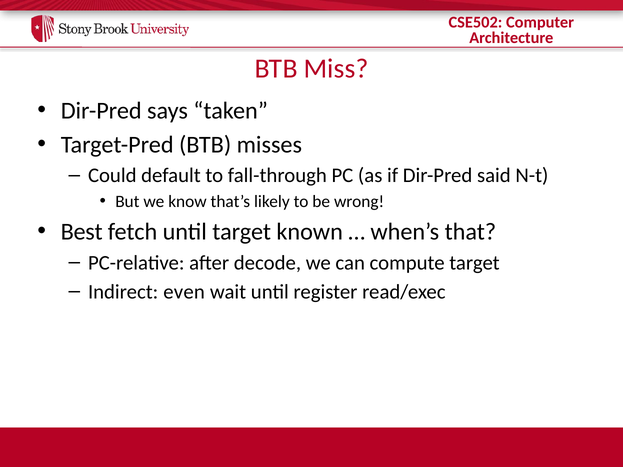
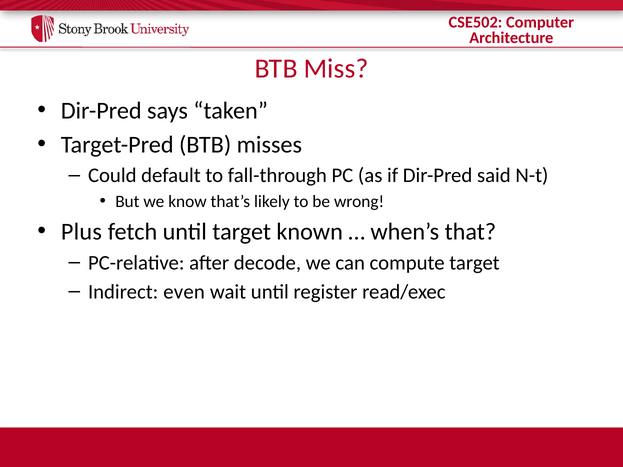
Best: Best -> Plus (81, 232)
